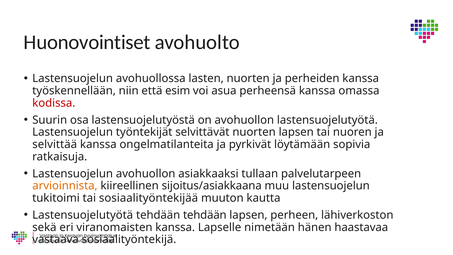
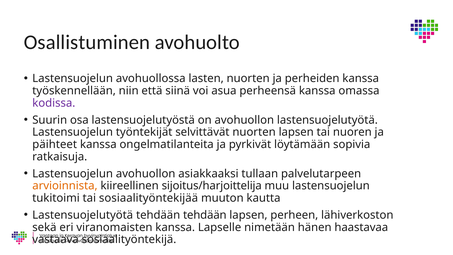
Huonovointiset: Huonovointiset -> Osallistuminen (87, 42)
esim: esim -> siinä (178, 91)
kodissa colour: red -> purple (54, 103)
selvittää: selvittää -> päihteet (55, 144)
sijoitus/asiakkaana: sijoitus/asiakkaana -> sijoitus/harjoittelija (212, 186)
